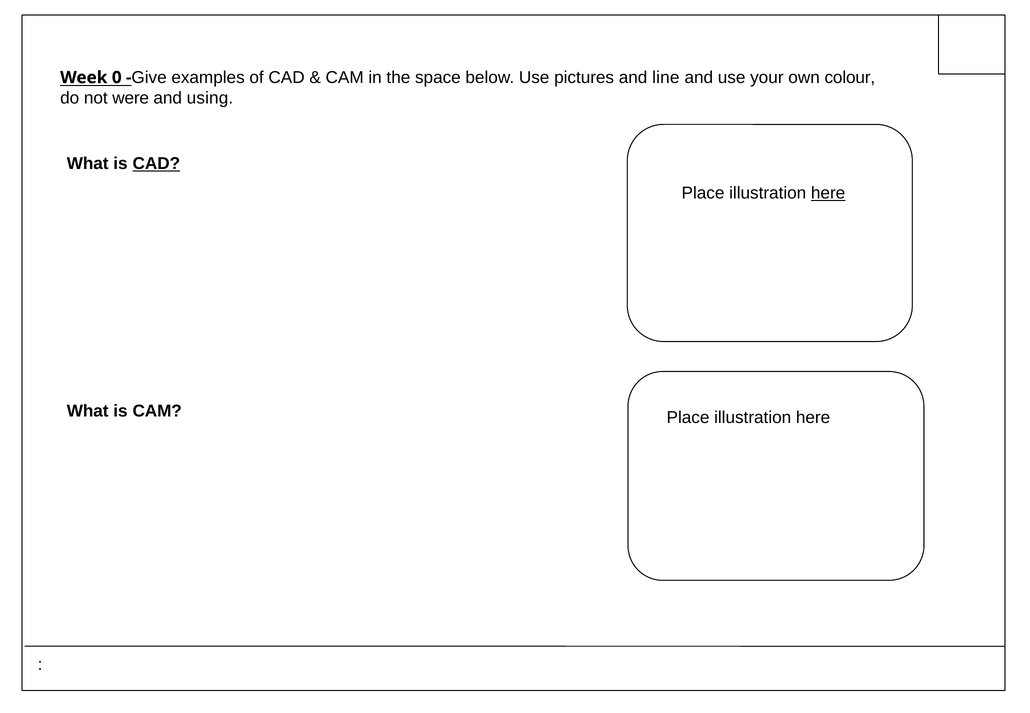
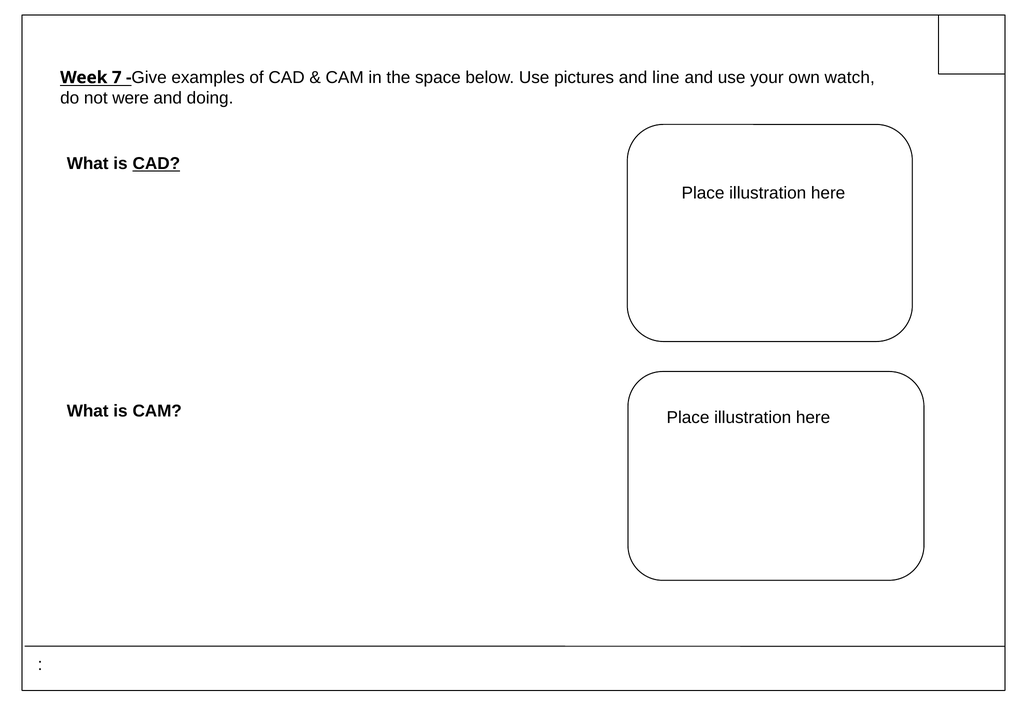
0: 0 -> 7 (117, 78)
colour: colour -> watch (850, 78)
using: using -> doing (210, 98)
here underline: present -> none (828, 193)
